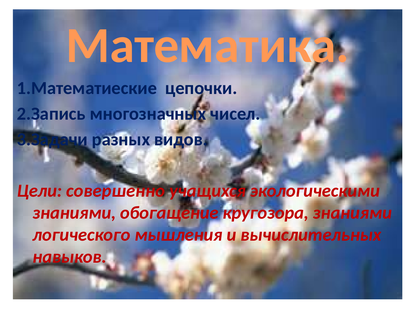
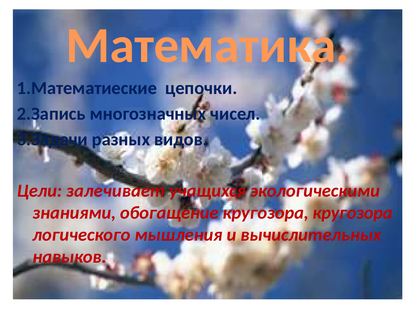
совершенно: совершенно -> залечивает (115, 191)
кругозора знаниями: знаниями -> кругозора (352, 213)
